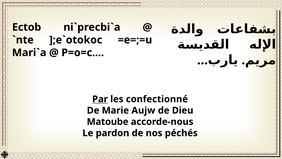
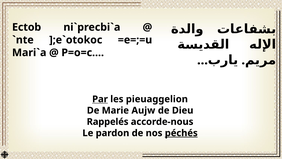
confectionné: confectionné -> pieuaggelion (157, 99)
Matoube: Matoube -> Rappelés (108, 121)
péchés underline: none -> present (181, 133)
